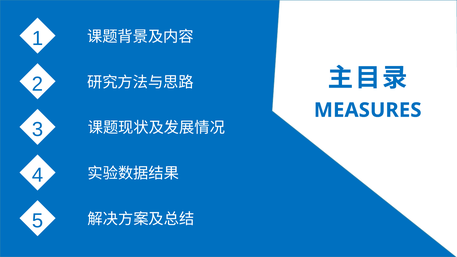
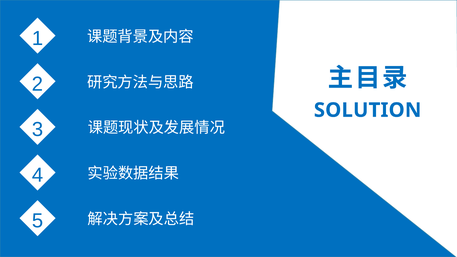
MEASURES: MEASURES -> SOLUTION (368, 110)
